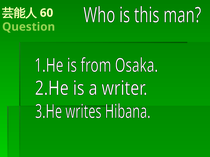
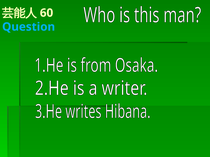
Question colour: light green -> light blue (29, 27)
